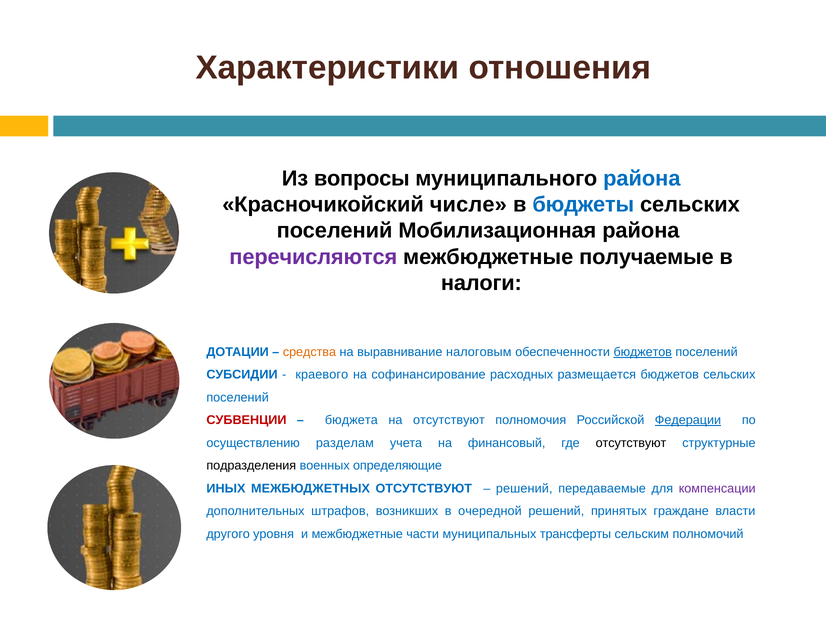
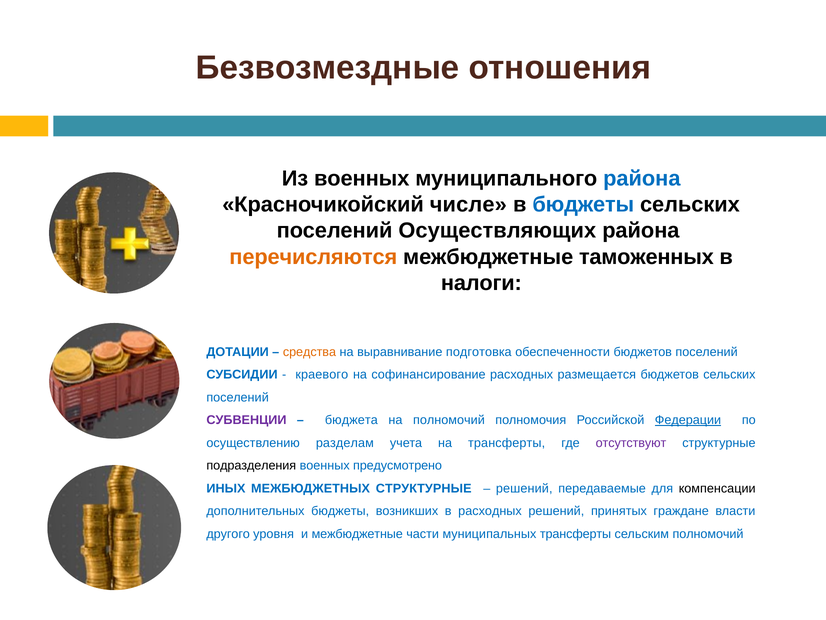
Характеристики: Характеристики -> Безвозмездные (328, 68)
Из вопросы: вопросы -> военных (362, 178)
Мобилизационная: Мобилизационная -> Осуществляющих (497, 230)
перечисляются colour: purple -> orange (313, 257)
получаемые: получаемые -> таможенных (646, 257)
налоговым: налоговым -> подготовка (479, 352)
бюджетов underline: present -> none (643, 352)
СУБВЕНЦИИ colour: red -> purple (246, 420)
на отсутствуют: отсутствуют -> полномочий (449, 420)
на финансовый: финансовый -> трансферты (507, 443)
отсутствуют colour: black -> purple (631, 443)
определяющие: определяющие -> предусмотрено (398, 465)
МЕЖБЮДЖЕТНЫХ ОТСУТСТВУЮТ: ОТСУТСТВУЮТ -> СТРУКТУРНЫЕ (424, 488)
компенсации colour: purple -> black (717, 488)
дополнительных штрафов: штрафов -> бюджеты (340, 511)
в очередной: очередной -> расходных (490, 511)
